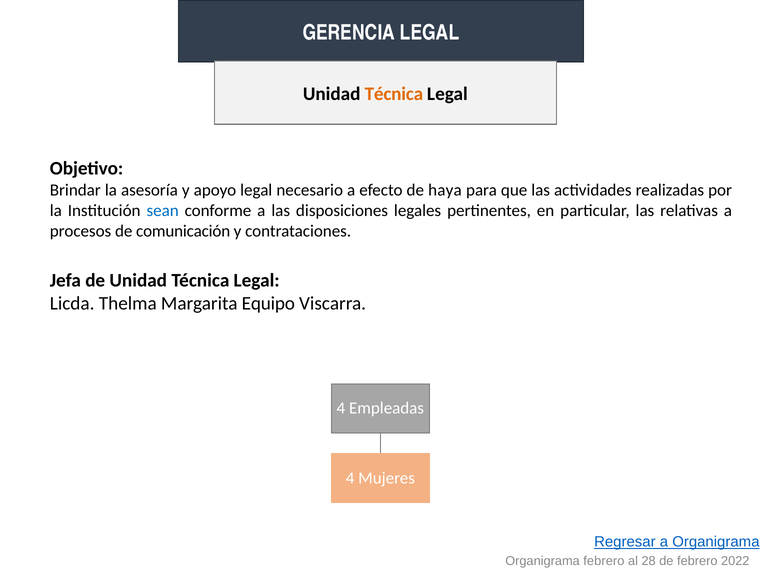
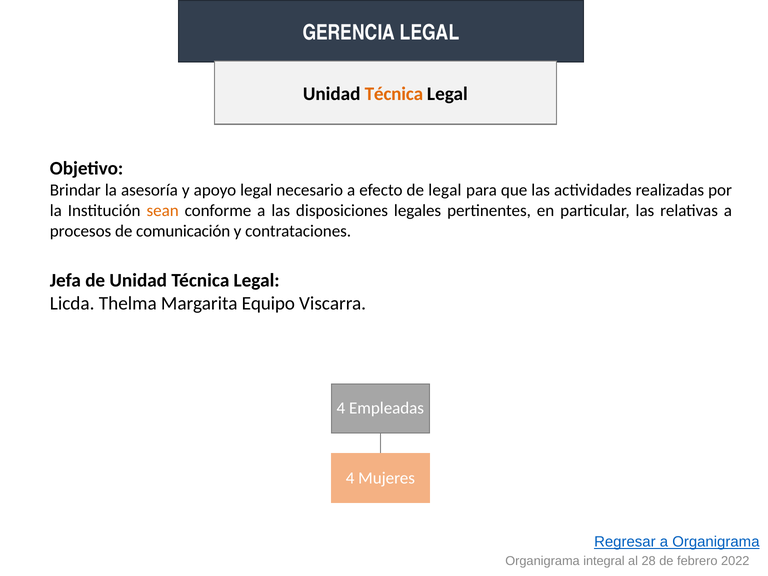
de haya: haya -> legal (445, 190)
sean colour: blue -> orange (163, 211)
Organigrama febrero: febrero -> integral (604, 561)
